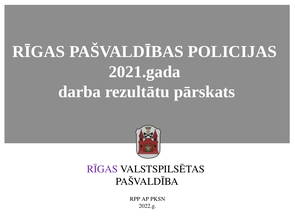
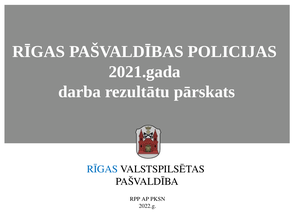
RĪGAS colour: purple -> blue (102, 169)
